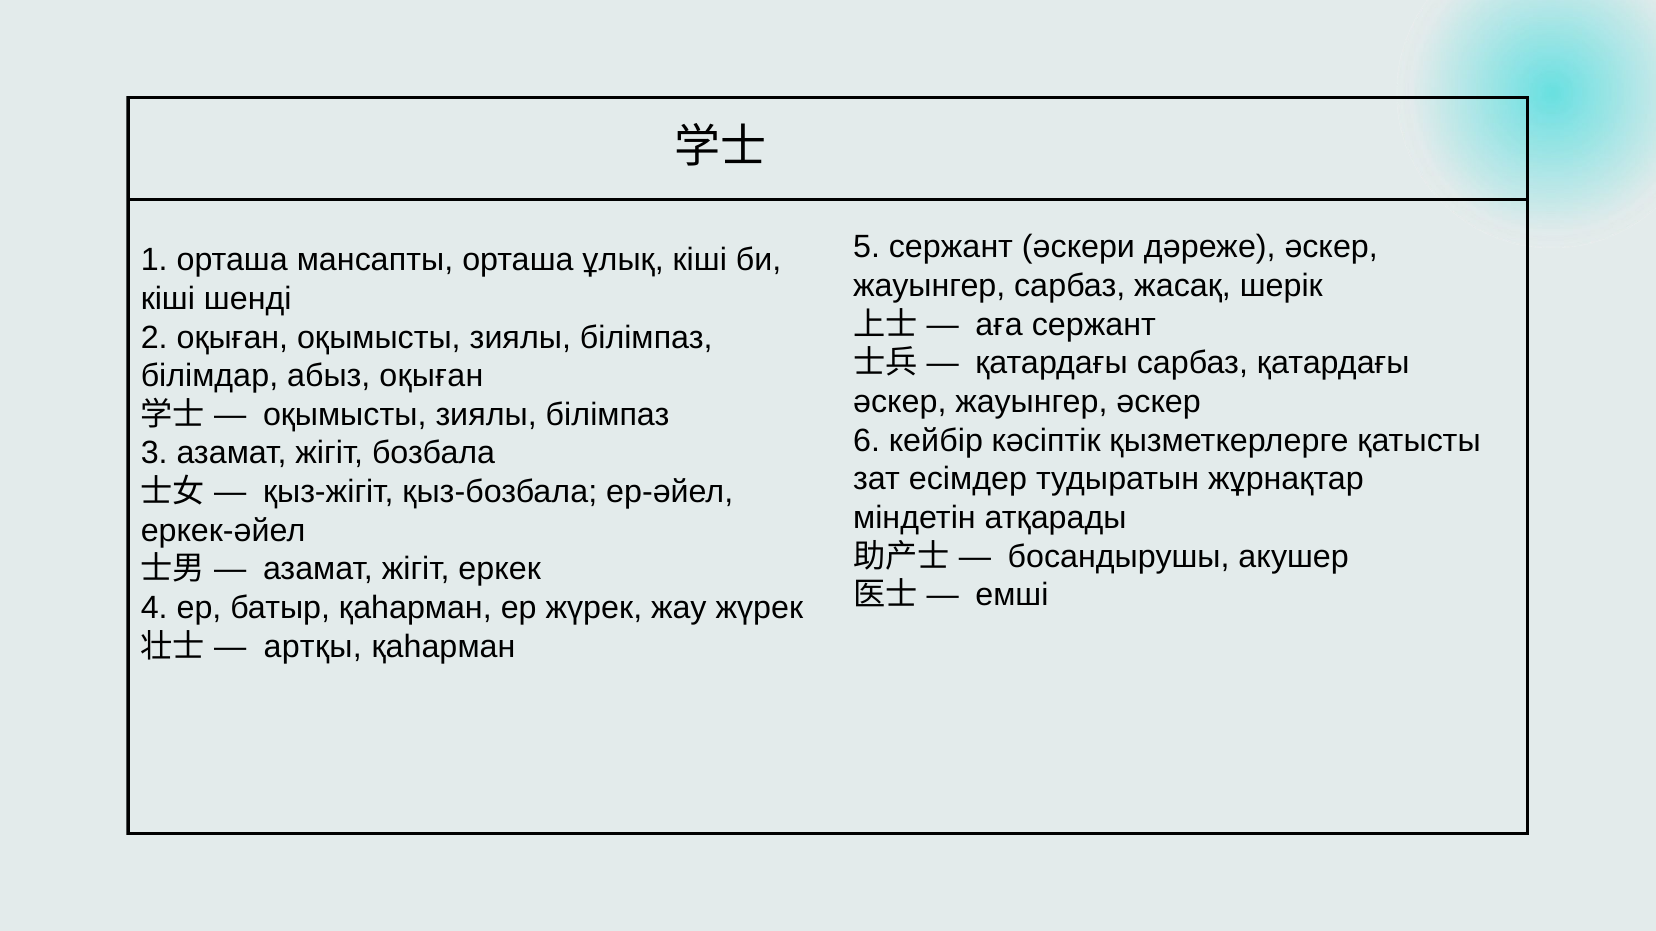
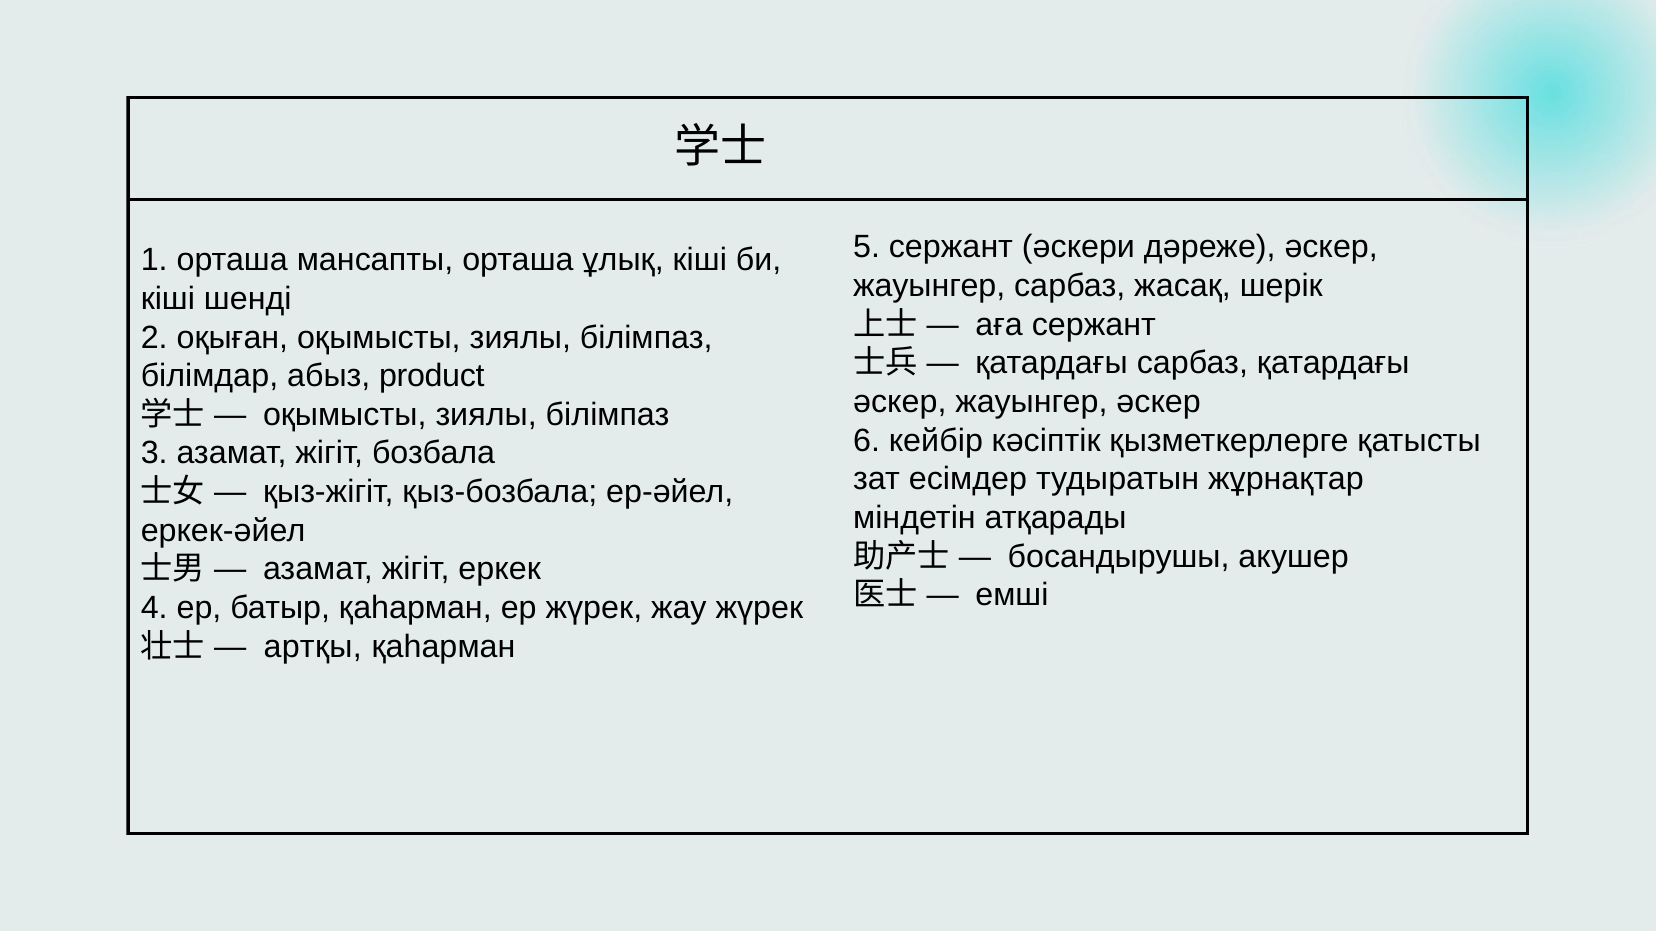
абыз оқыған: оқыған -> product (432, 376)
